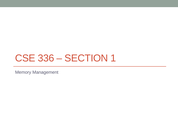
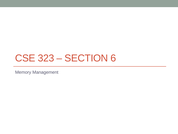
336: 336 -> 323 (46, 58)
1: 1 -> 6 (113, 58)
